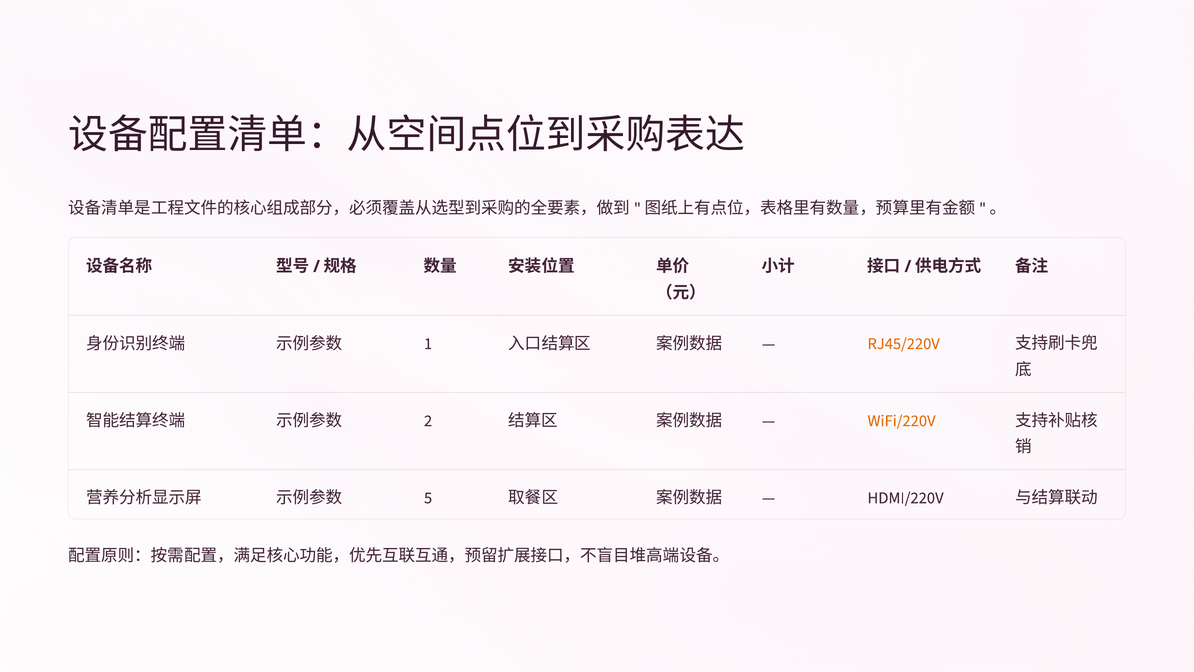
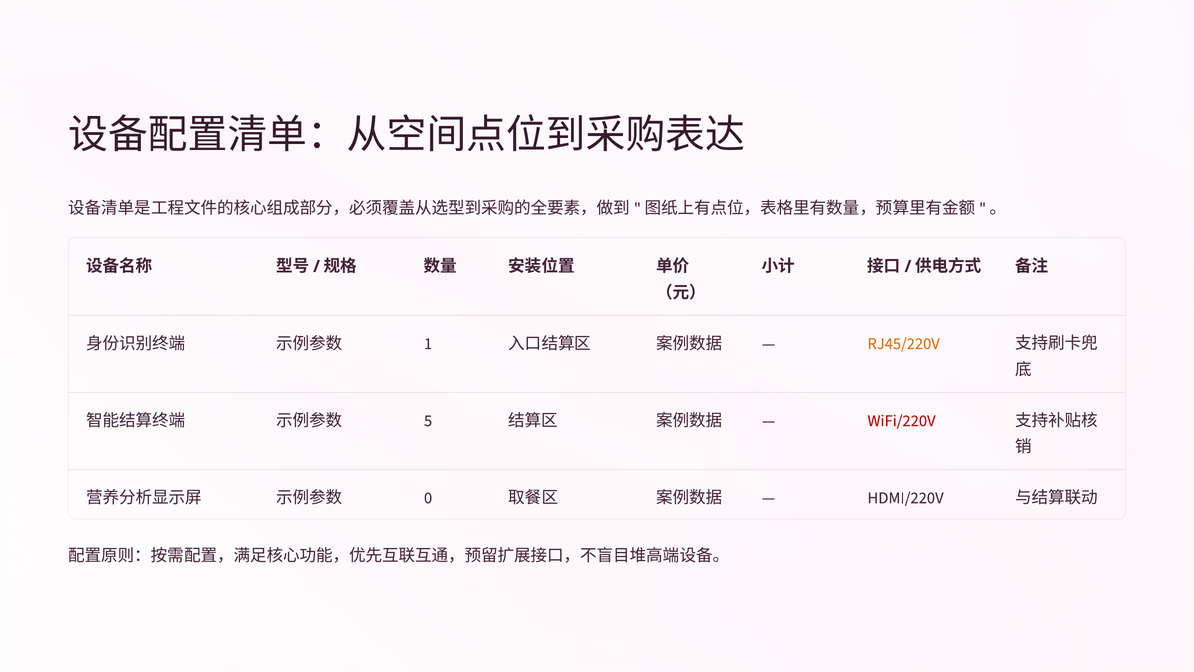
2: 2 -> 5 (428, 421)
WiFi/220V colour: orange -> red (902, 421)
5: 5 -> 0 (428, 498)
